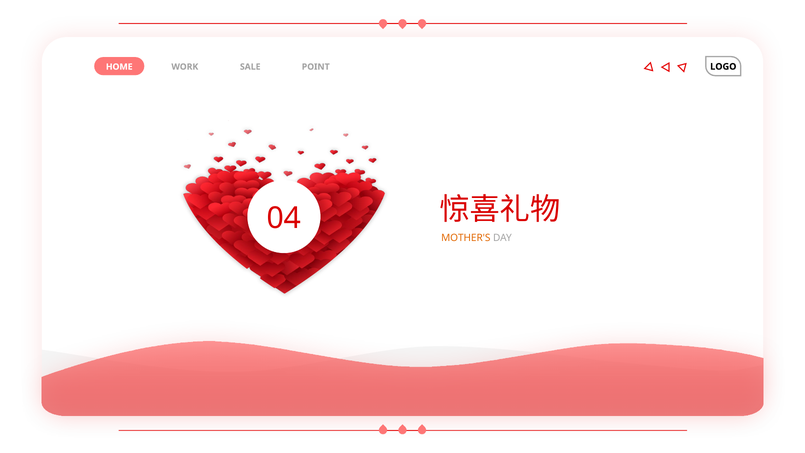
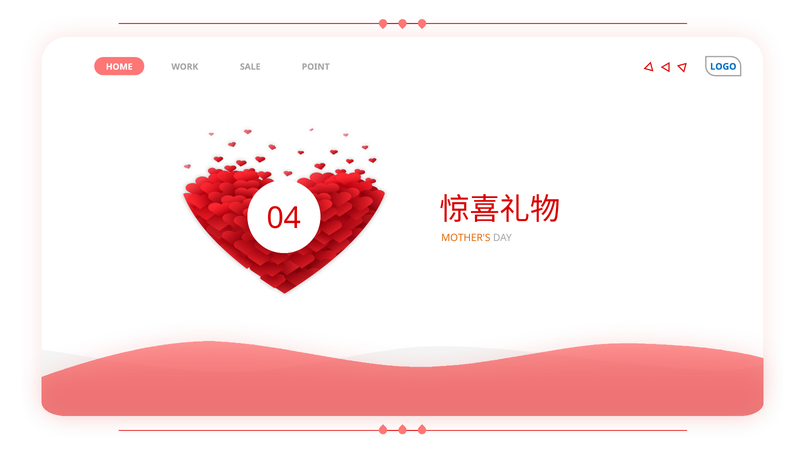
LOGO colour: black -> blue (723, 67)
